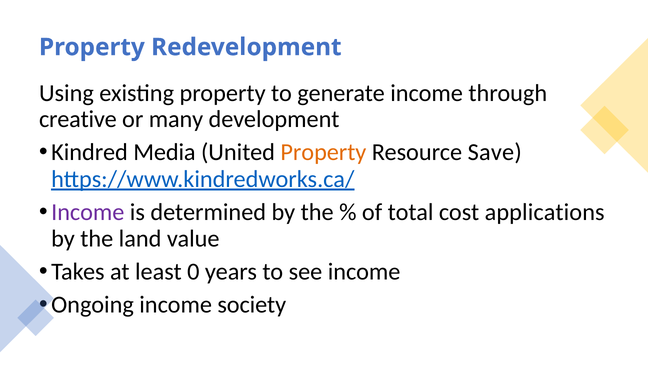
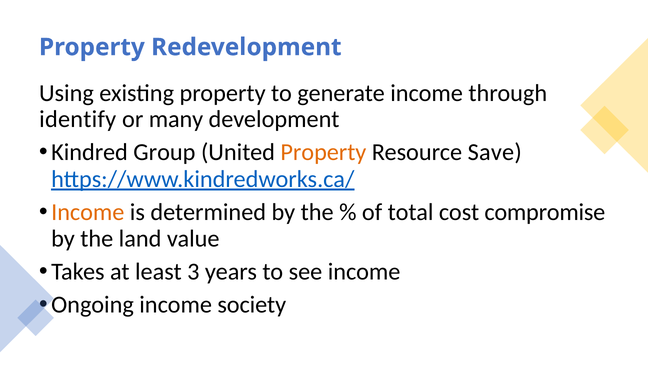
creative: creative -> identify (78, 119)
Media: Media -> Group (164, 152)
Income colour: purple -> orange (88, 212)
applications: applications -> compromise (545, 212)
0: 0 -> 3 (193, 271)
